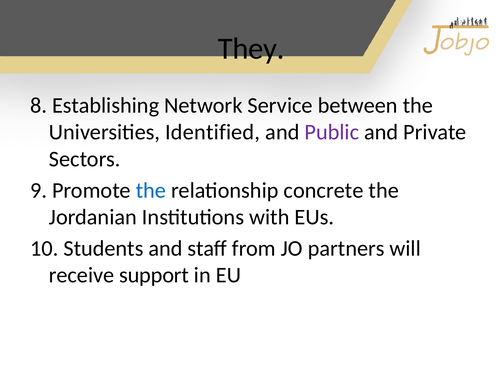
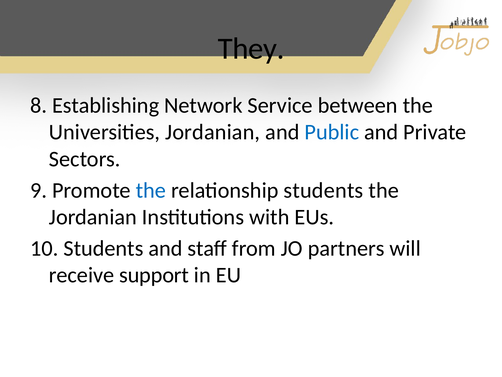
Universities Identified: Identified -> Jordanian (213, 132)
Public colour: purple -> blue (332, 132)
relationship concrete: concrete -> students (323, 190)
